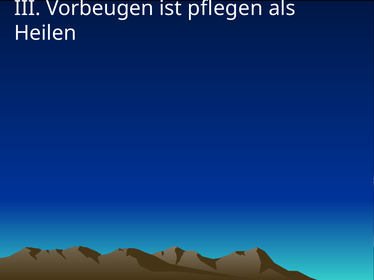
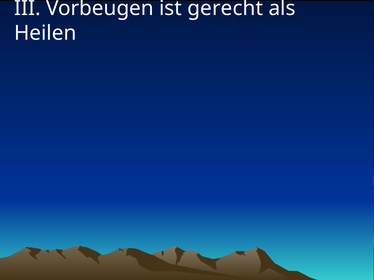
pflegen: pflegen -> gerecht (225, 8)
